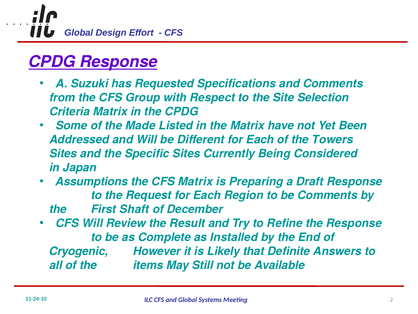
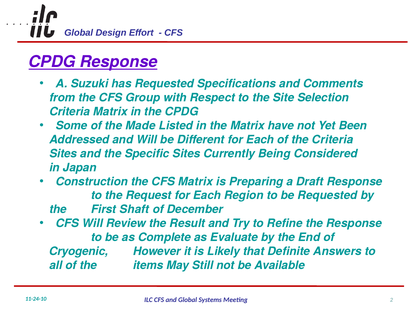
the Towers: Towers -> Criteria (333, 139)
Assumptions: Assumptions -> Construction (92, 181)
be Comments: Comments -> Requested (327, 195)
Installed: Installed -> Evaluate (234, 237)
